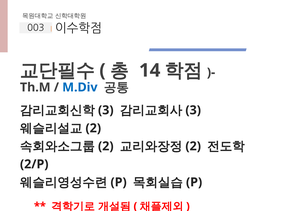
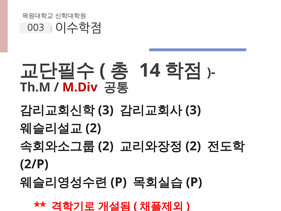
M.Div colour: blue -> red (80, 87)
